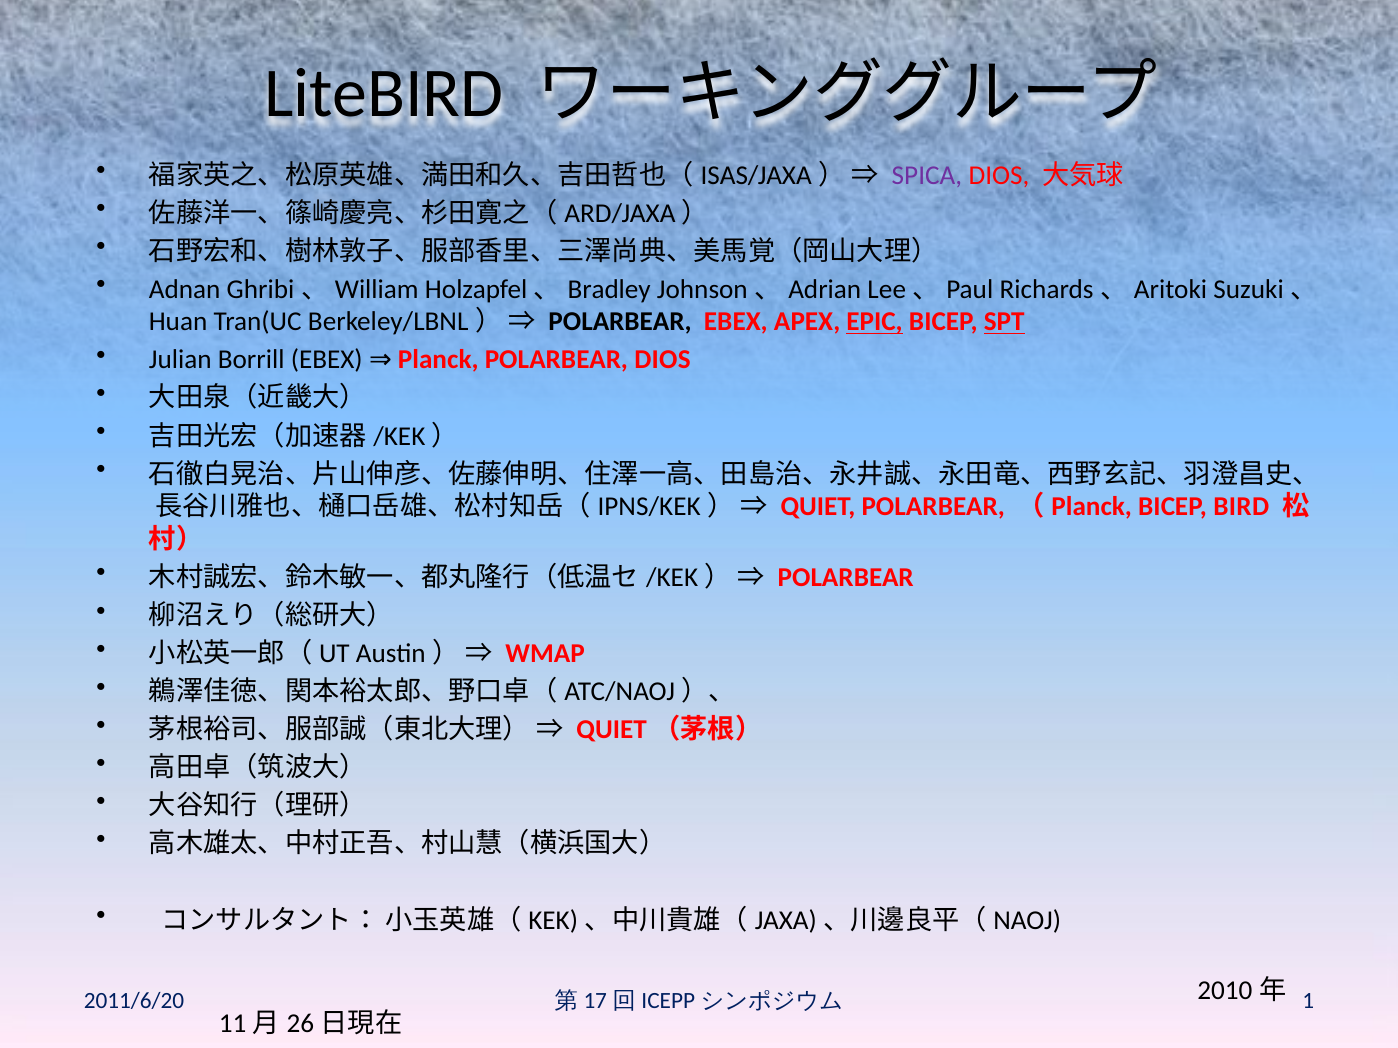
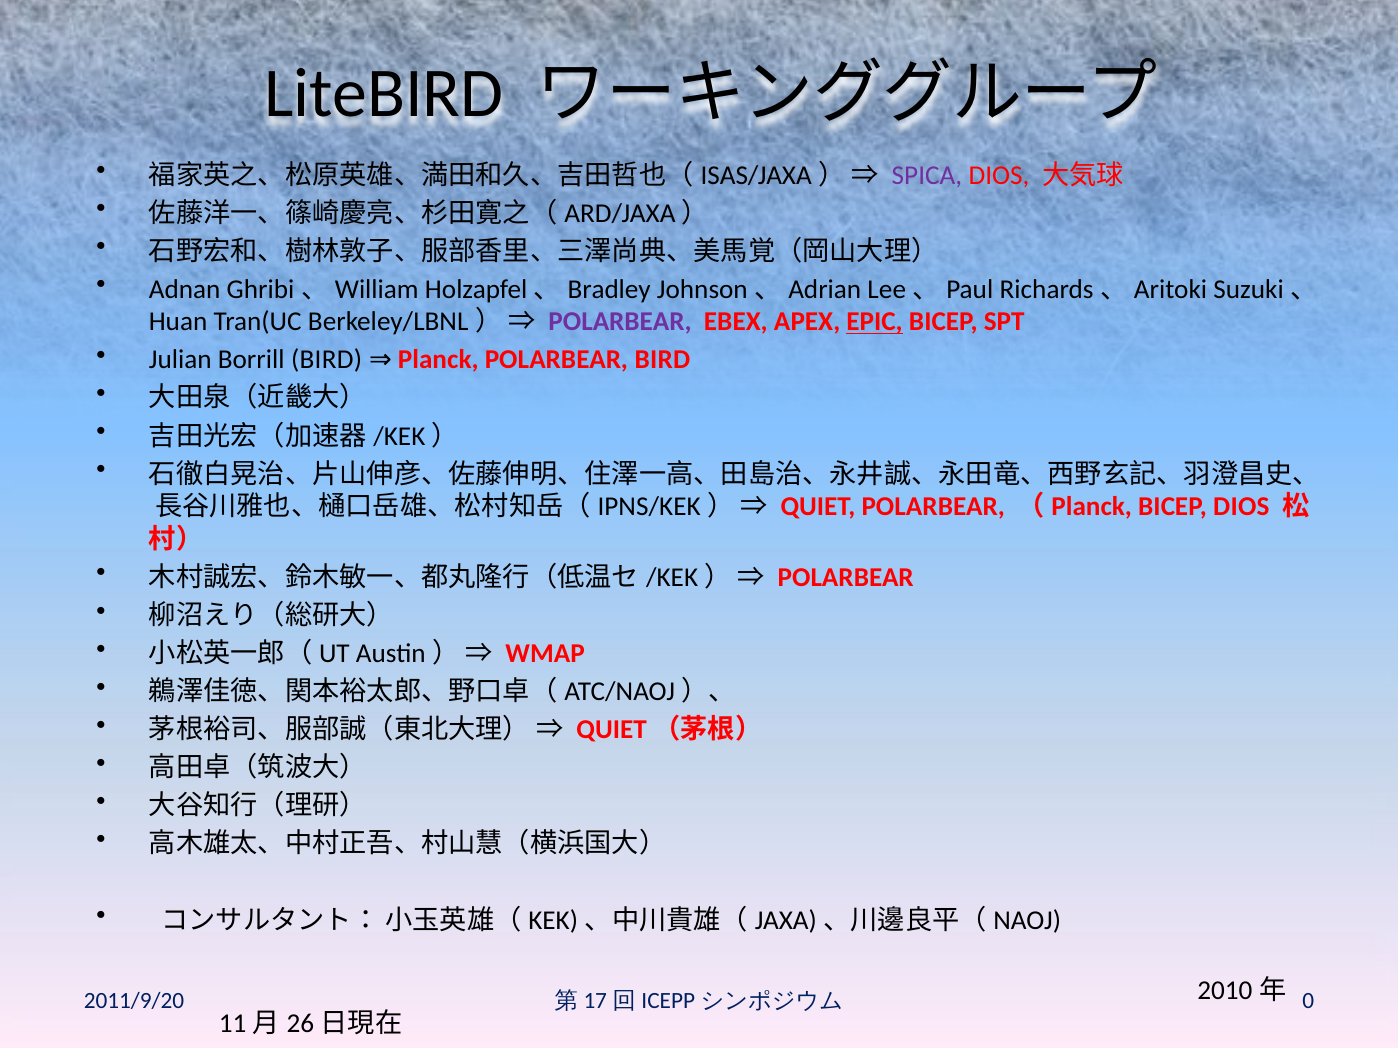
POLARBEAR colour: black -> purple (620, 322)
SPT underline: present -> none (1004, 322)
Borrill EBEX: EBEX -> BIRD (327, 360)
POLARBEAR DIOS: DIOS -> BIRD (663, 360)
BICEP BIRD: BIRD -> DIOS (1241, 507)
2011/6/20: 2011/6/20 -> 2011/9/20 (134, 1001)
1: 1 -> 0 (1308, 1001)
